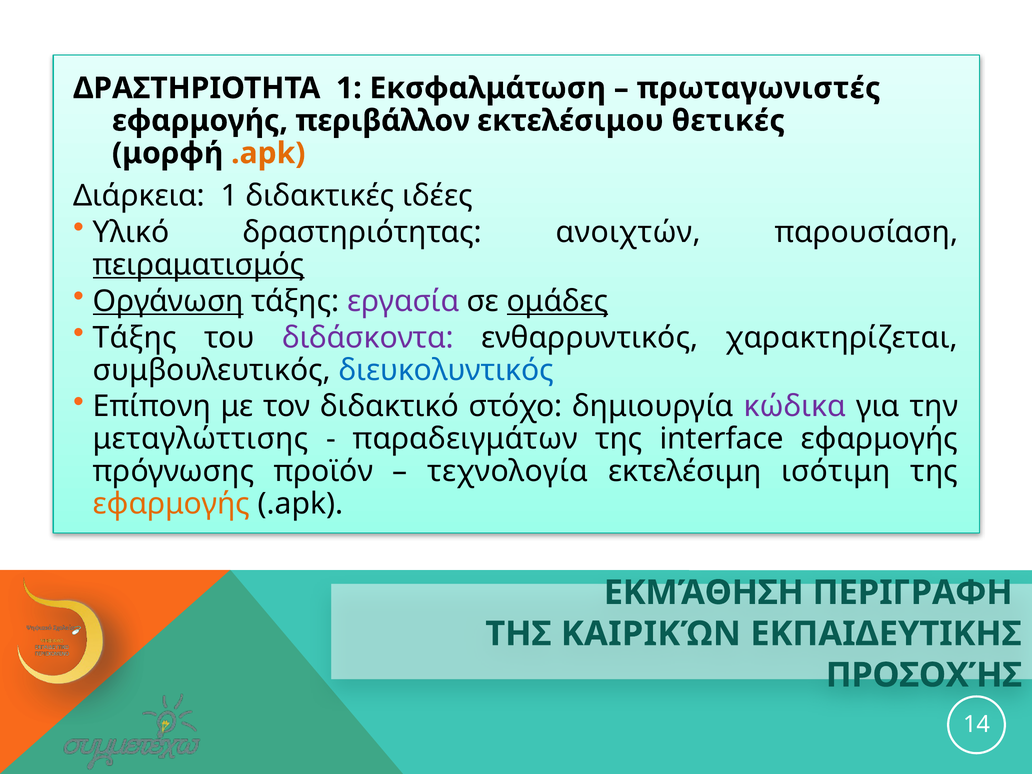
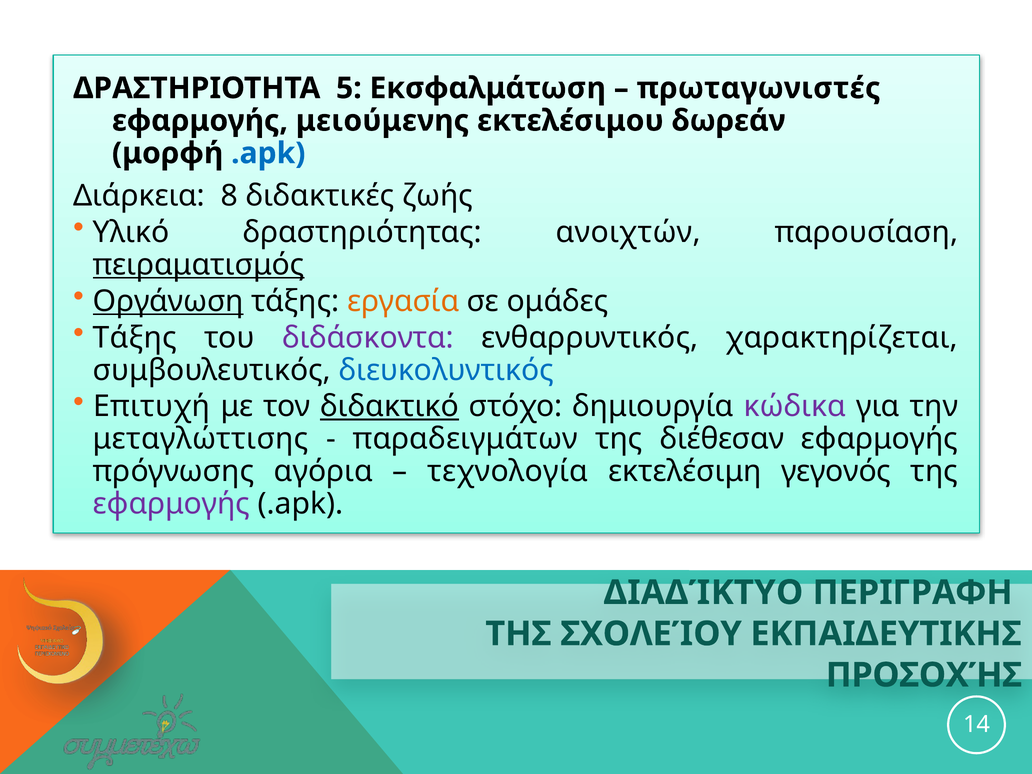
ΔΡΑΣΤΗΡΙΟΤΗΤΑ 1: 1 -> 5 (349, 88)
περιβάλλον: περιβάλλον -> μειούμενης (382, 121)
θετικές: θετικές -> δωρεάν (729, 121)
.apk colour: orange -> blue (268, 153)
Διάρκεια 1: 1 -> 8 (229, 196)
ιδέες: ιδέες -> ζωής (438, 196)
εργασία colour: purple -> orange (403, 301)
ομάδες underline: present -> none (558, 301)
Επίπονη: Επίπονη -> Επιτυχή (152, 406)
διδακτικό underline: none -> present (390, 406)
interface: interface -> διέθεσαν (722, 439)
προϊόν: προϊόν -> αγόρια (323, 471)
ισότιμη: ισότιμη -> γεγονός (836, 471)
εφαρμογής colour: orange -> purple (171, 504)
ΕΚΜΆΘΗΣΗ: ΕΚΜΆΘΗΣΗ -> ΔΙΑΔΊΚΤΥΟ (703, 593)
ΚΑΙΡΙΚΏΝ: ΚΑΙΡΙΚΏΝ -> ΣΧΟΛΕΊΟΥ (651, 634)
